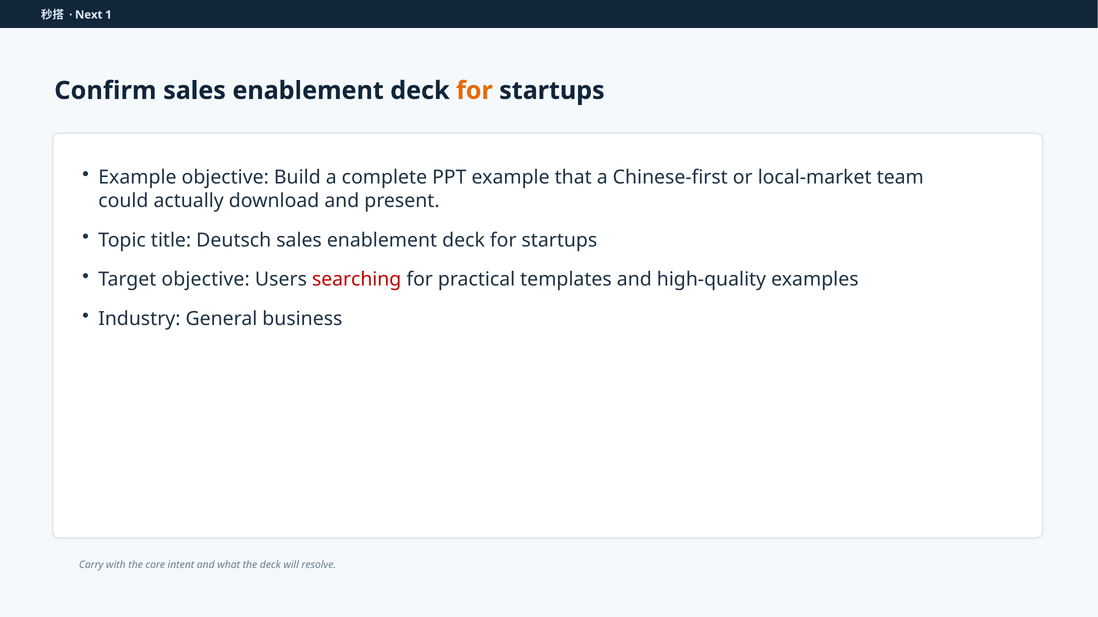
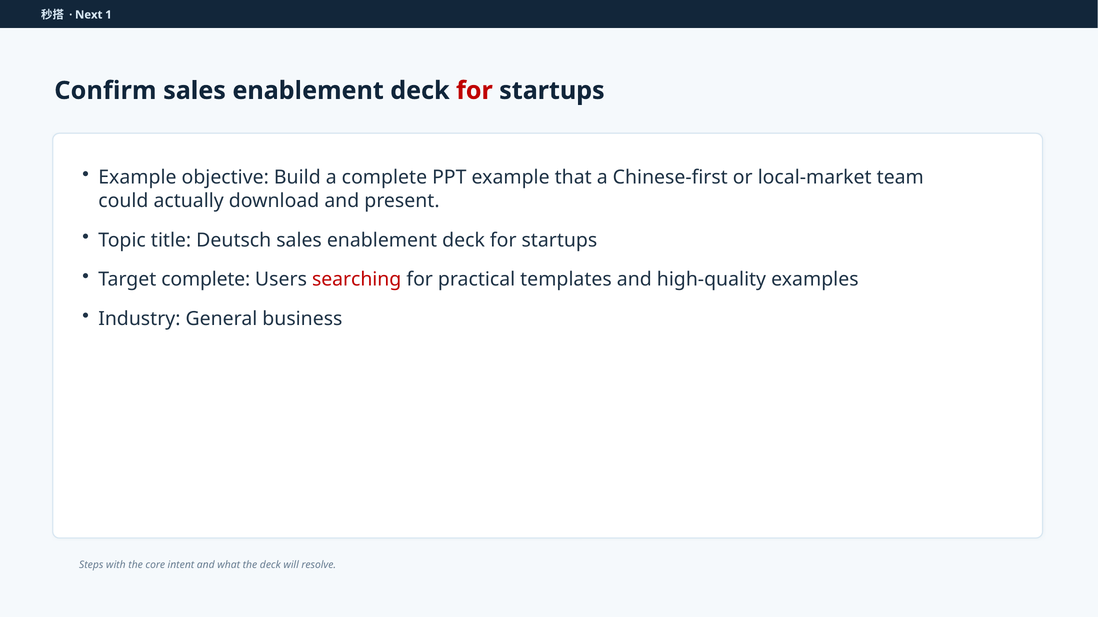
for colour: orange -> red (474, 91)
Target objective: objective -> complete (206, 280)
Carry: Carry -> Steps (91, 566)
